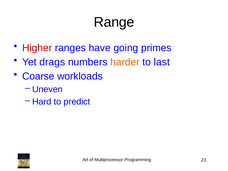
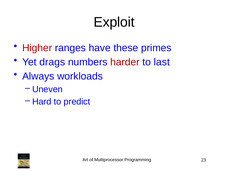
Range: Range -> Exploit (114, 22)
going: going -> these (126, 48)
harder colour: orange -> red (125, 62)
Coarse: Coarse -> Always (38, 76)
